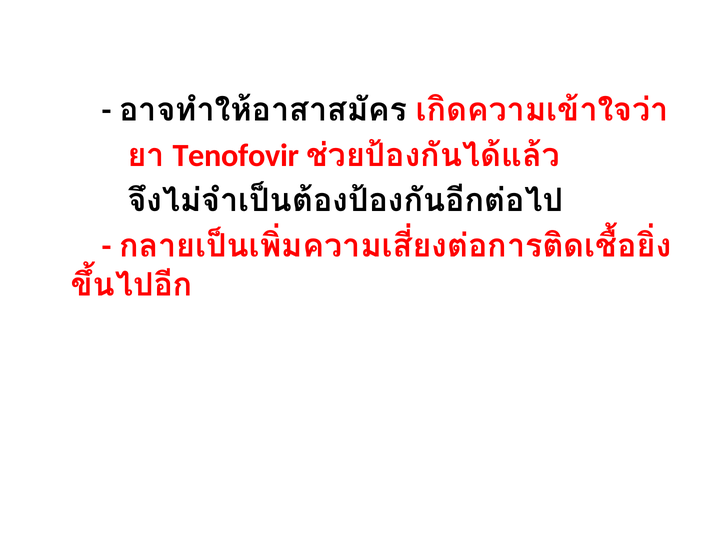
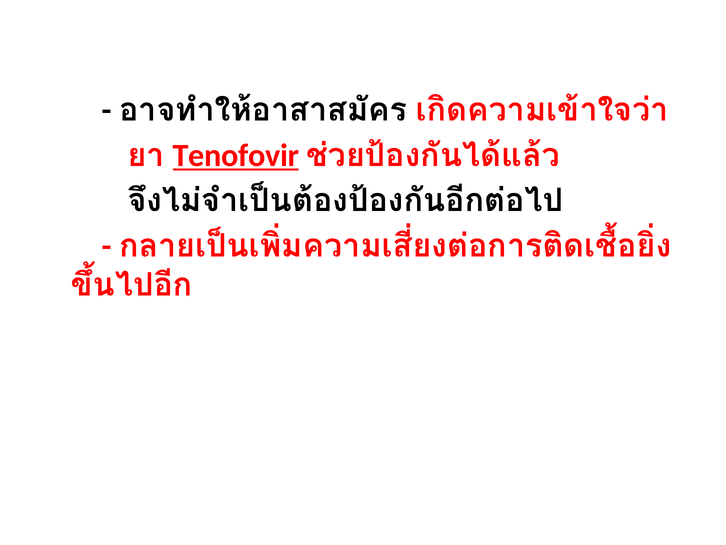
Tenofovir underline: none -> present (236, 155)
